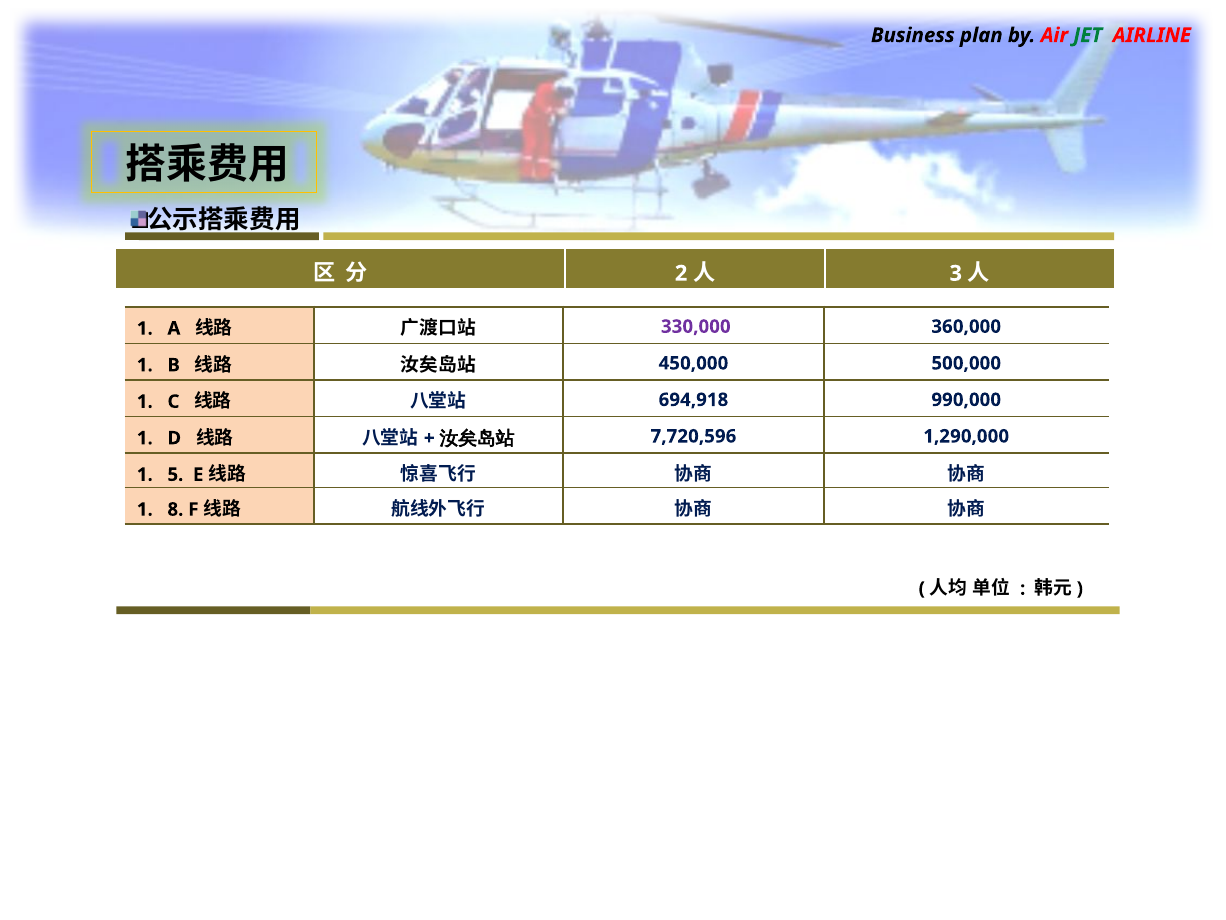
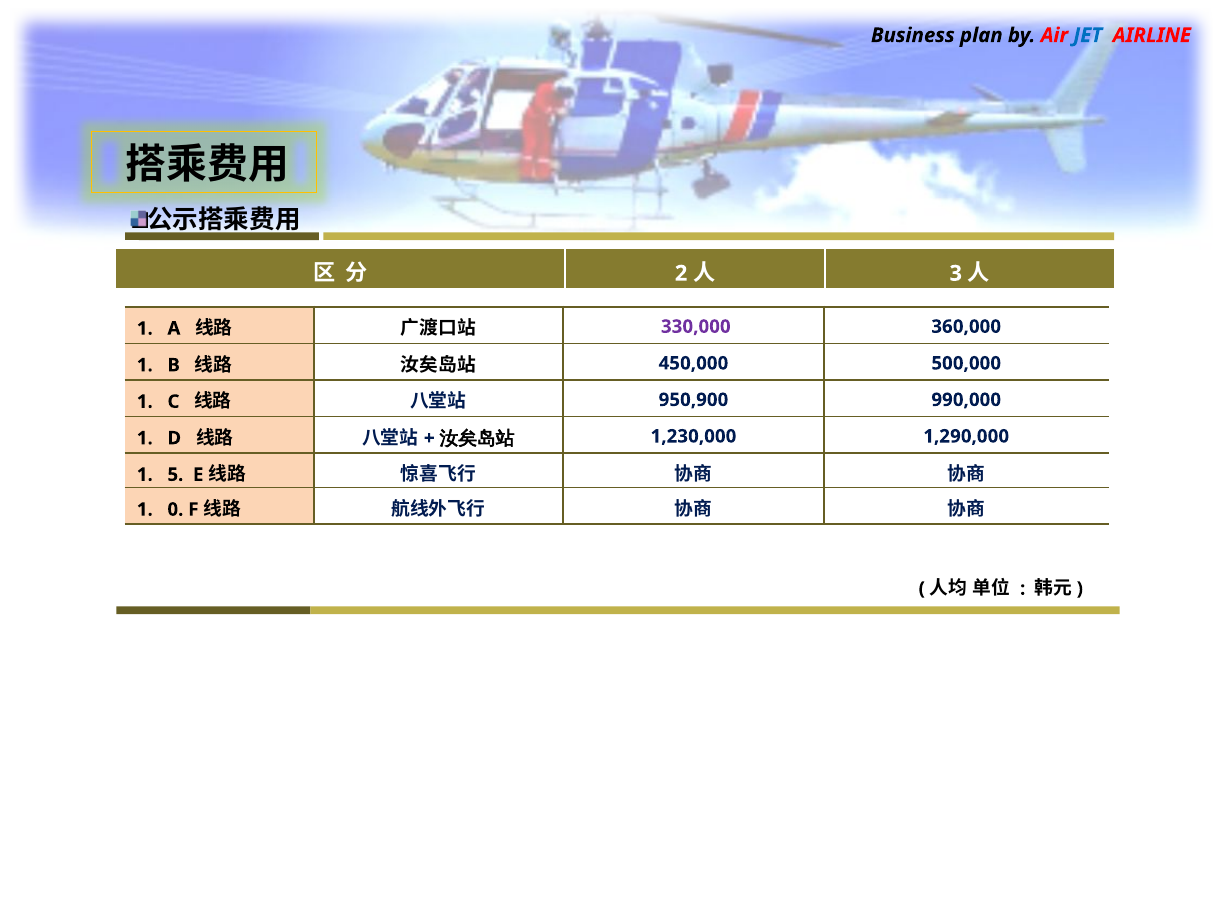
JET colour: green -> blue (1088, 35)
694,918: 694,918 -> 950,900 (693, 400)
7,720,596: 7,720,596 -> 1,230,000 (693, 436)
8: 8 -> 0 (175, 509)
